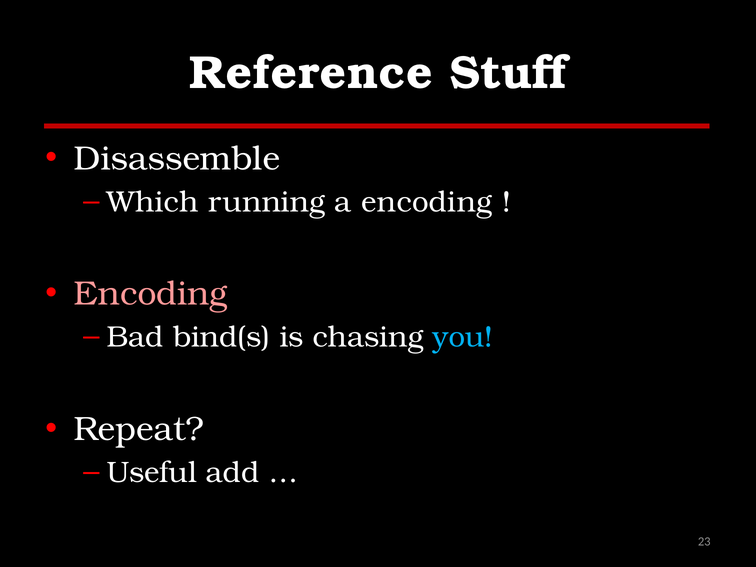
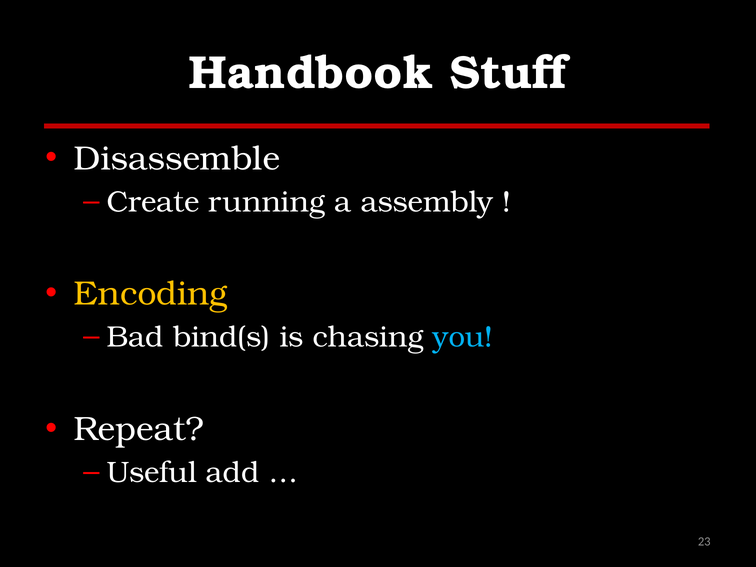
Reference: Reference -> Handbook (311, 73)
Which: Which -> Create (153, 202)
a encoding: encoding -> assembly (427, 202)
Encoding colour: pink -> yellow (151, 294)
